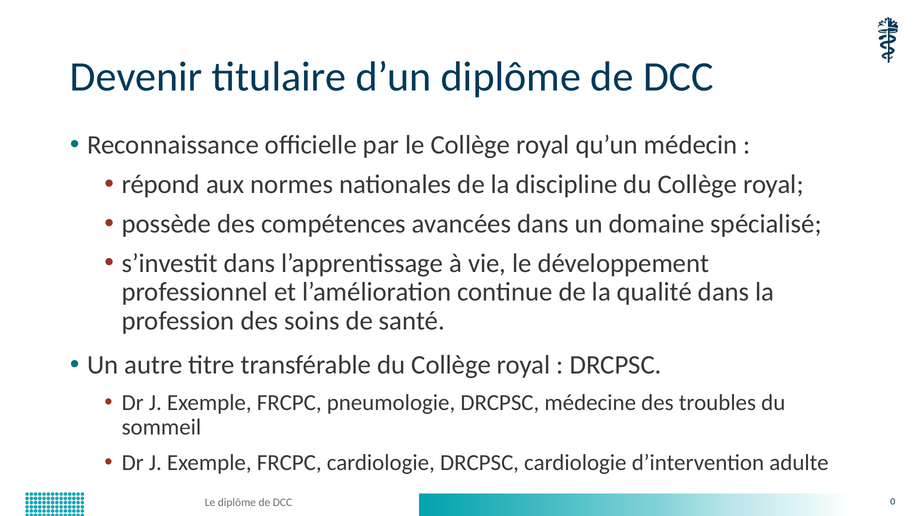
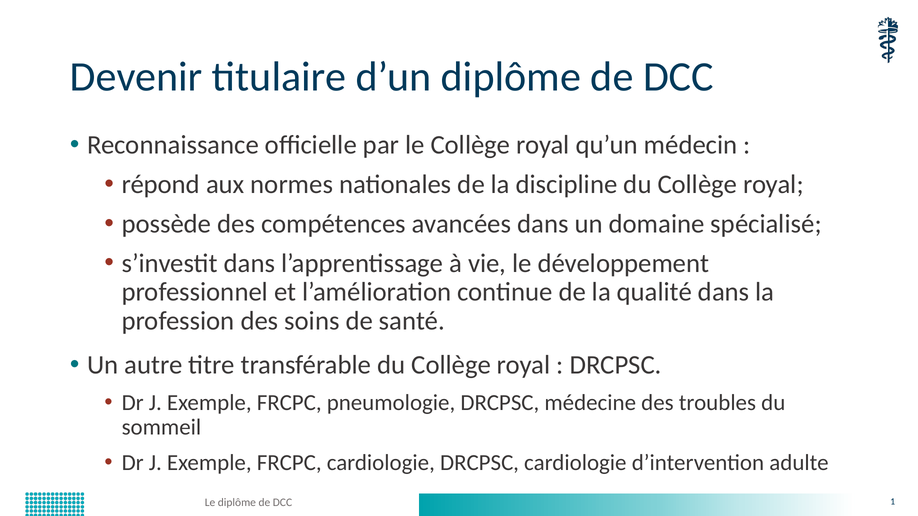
0: 0 -> 1 (893, 502)
